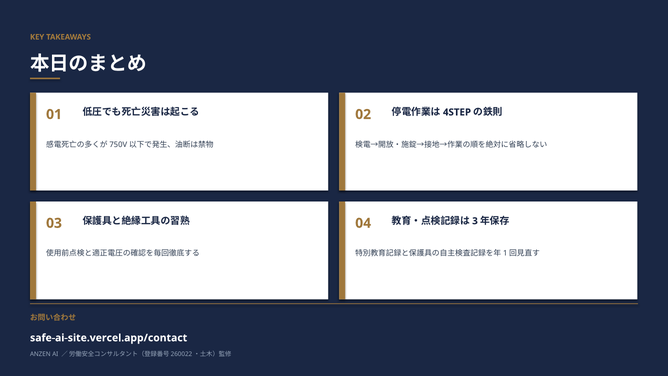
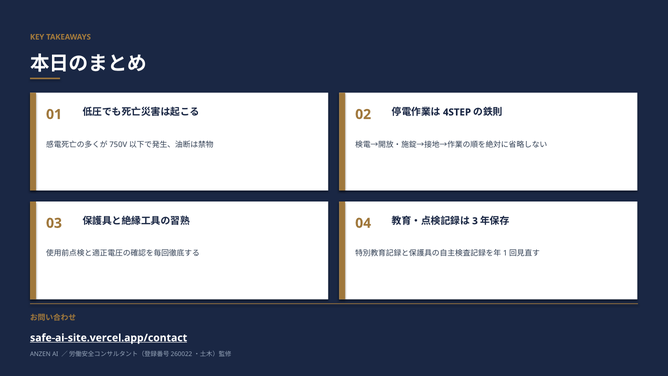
safe-ai-site.vercel.app/contact underline: none -> present (109, 338)
